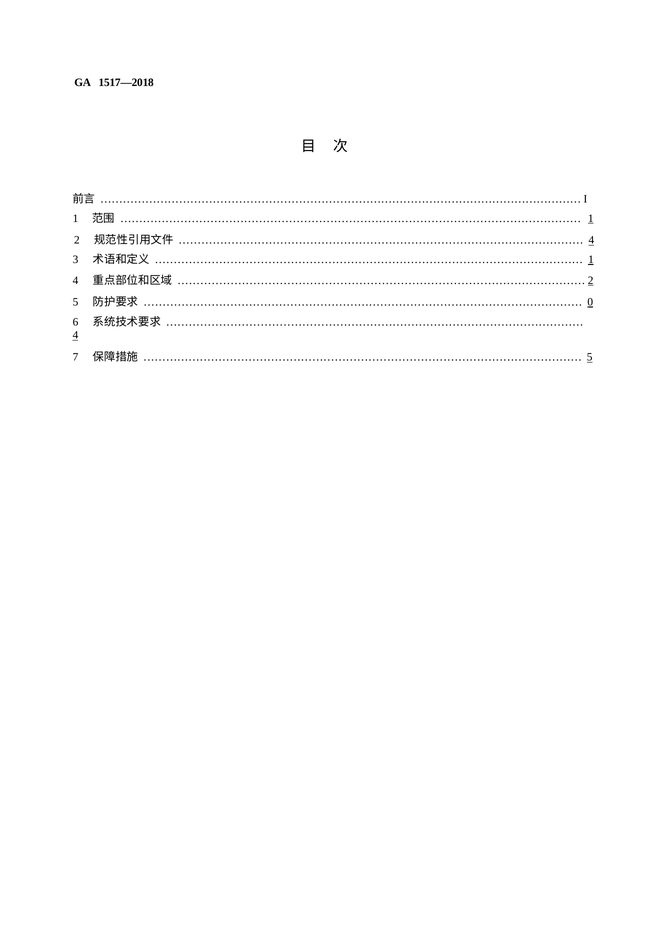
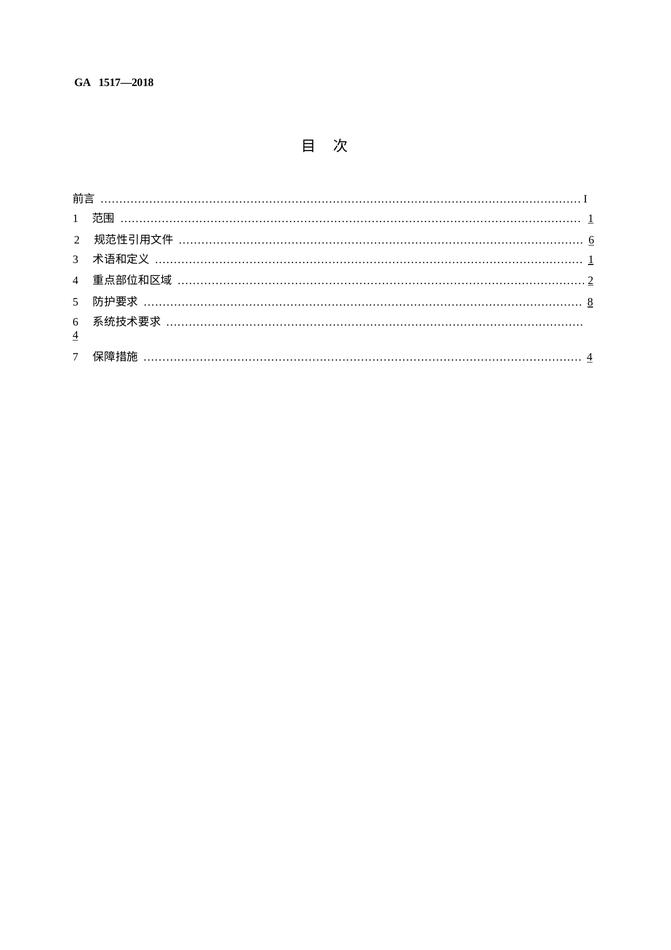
4: 4 -> 6 (591, 240)
0: 0 -> 8 (590, 302)
5: 5 -> 4 (590, 357)
